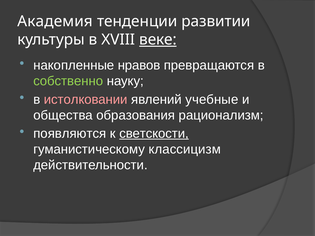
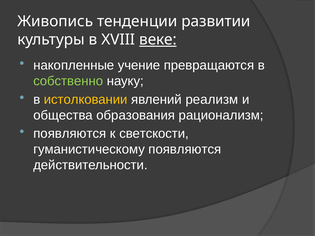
Академия: Академия -> Живопись (55, 21)
нравов: нравов -> учение (139, 65)
истолковании colour: pink -> yellow (86, 100)
учебные: учебные -> реализм (212, 100)
светскости underline: present -> none (154, 134)
гуманистическому классицизм: классицизм -> появляются (185, 149)
